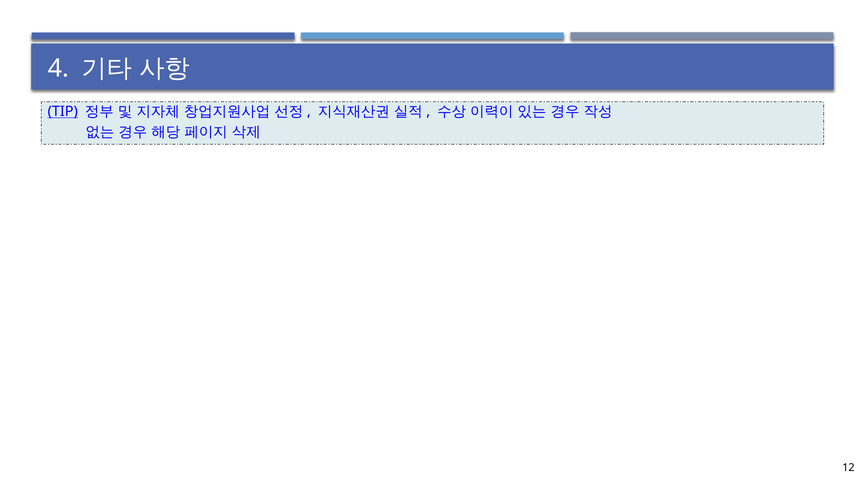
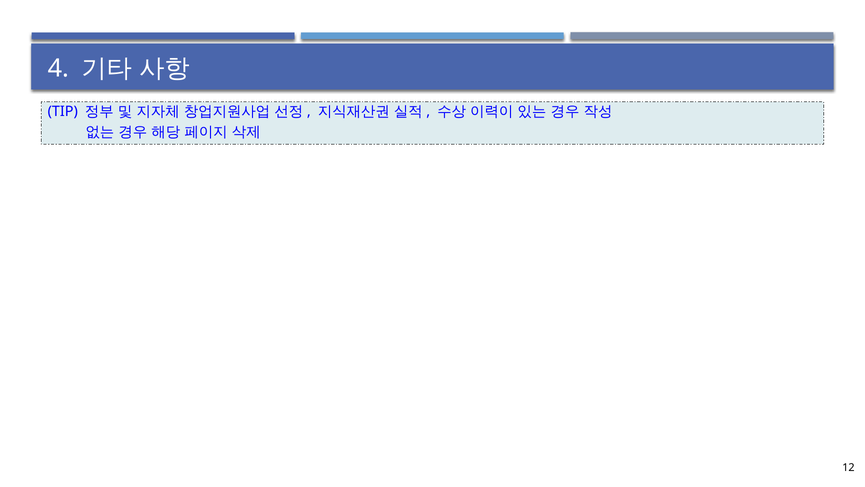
TIP underline: present -> none (63, 111)
